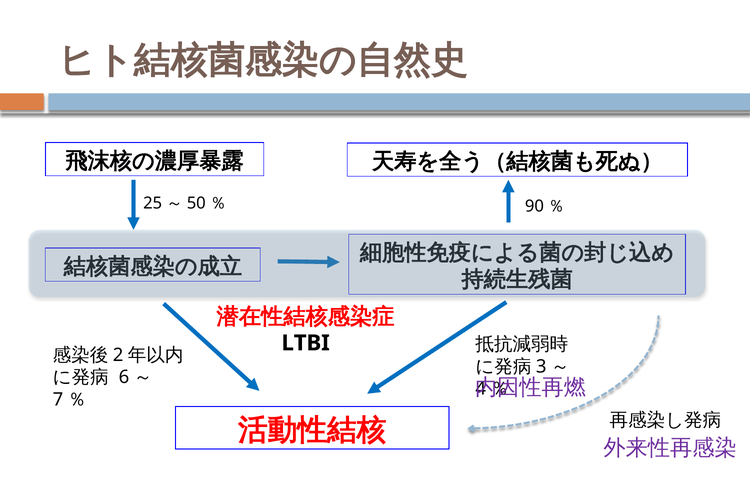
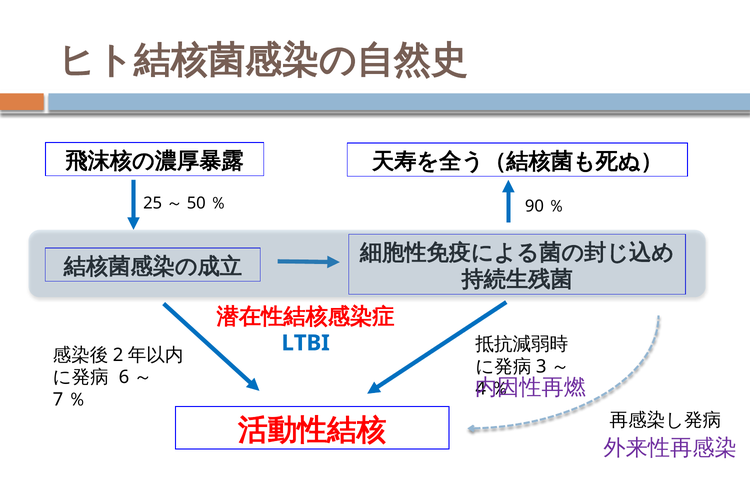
LTBI colour: black -> blue (306, 343)
